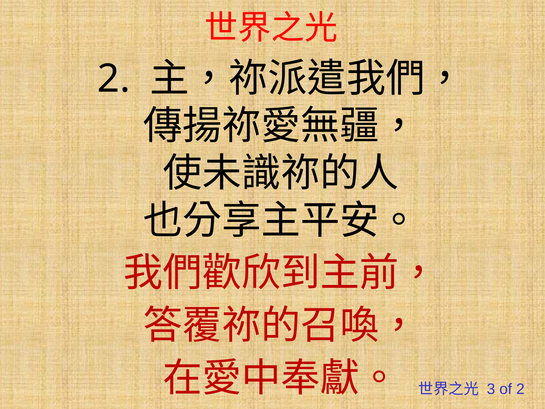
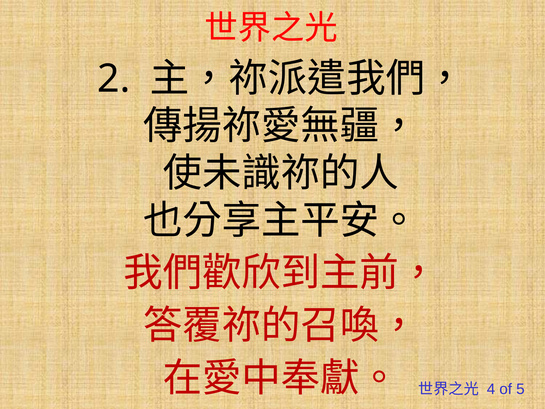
3: 3 -> 4 (491, 389)
of 2: 2 -> 5 (520, 389)
